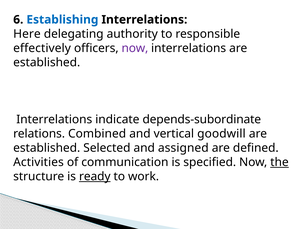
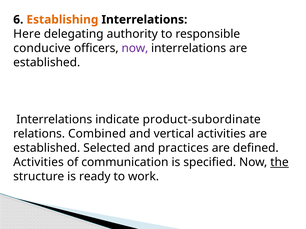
Establishing colour: blue -> orange (62, 20)
effectively: effectively -> conducive (42, 48)
depends-subordinate: depends-subordinate -> product-subordinate (202, 120)
vertical goodwill: goodwill -> activities (221, 134)
assigned: assigned -> practices (183, 148)
ready underline: present -> none (95, 177)
